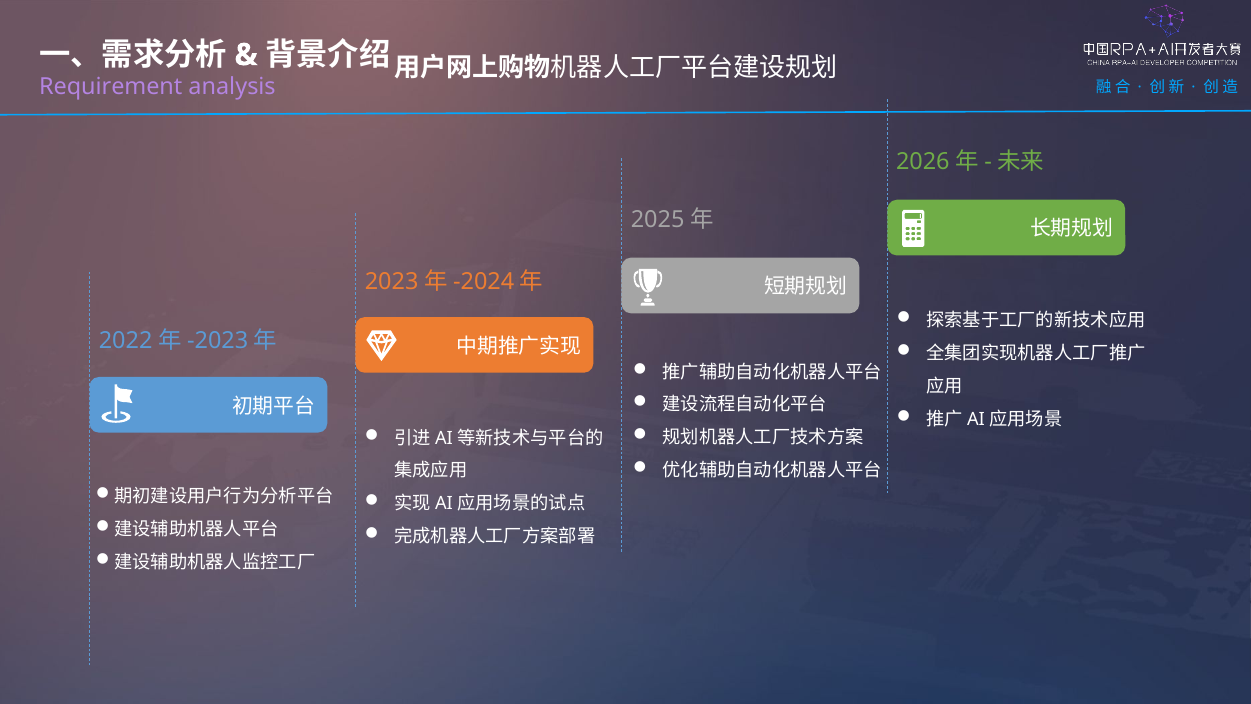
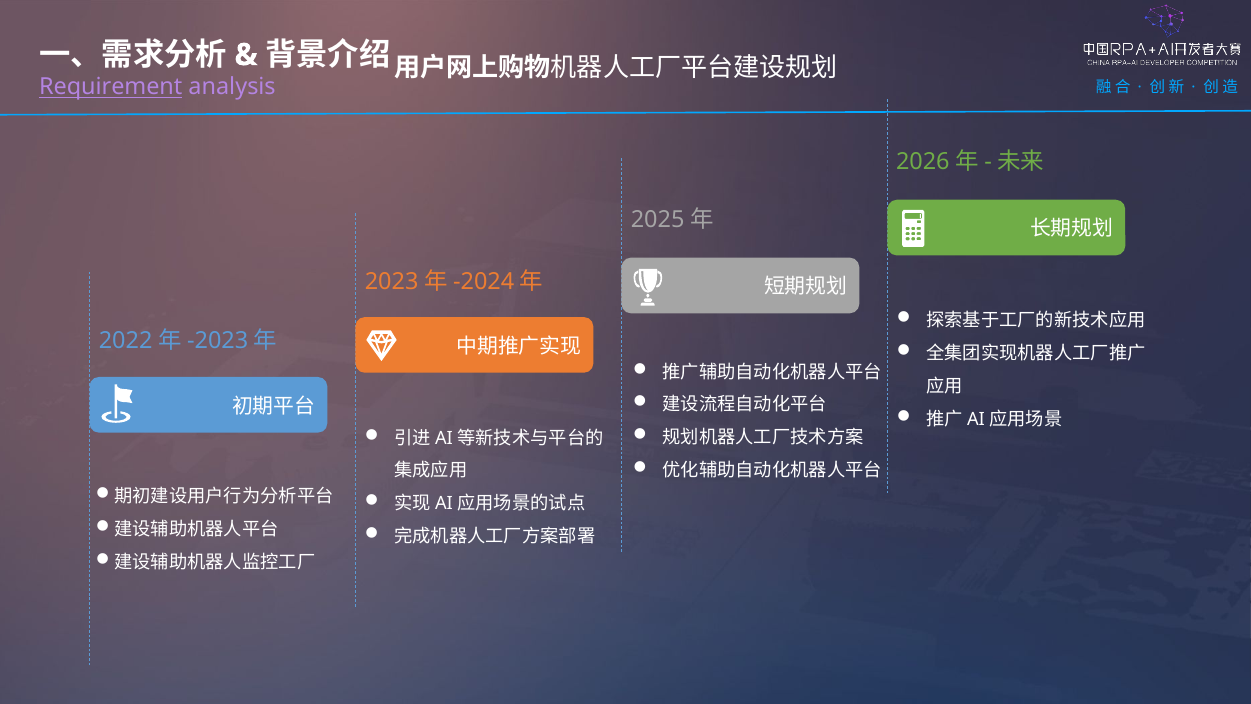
Requirement underline: none -> present (111, 87)
